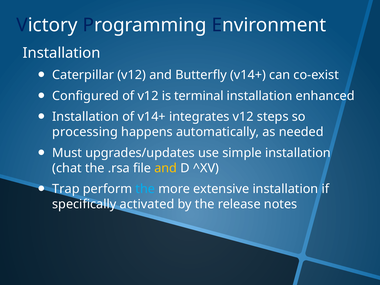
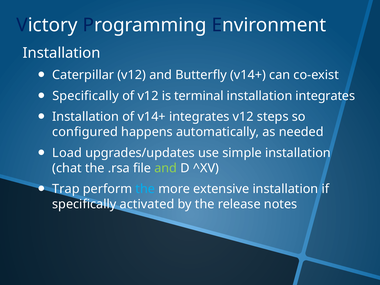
Configured: Configured -> Specifically (86, 96)
installation enhanced: enhanced -> integrates (325, 96)
processing: processing -> configured (85, 132)
Must: Must -> Load (67, 153)
and colour: yellow -> light green (166, 168)
